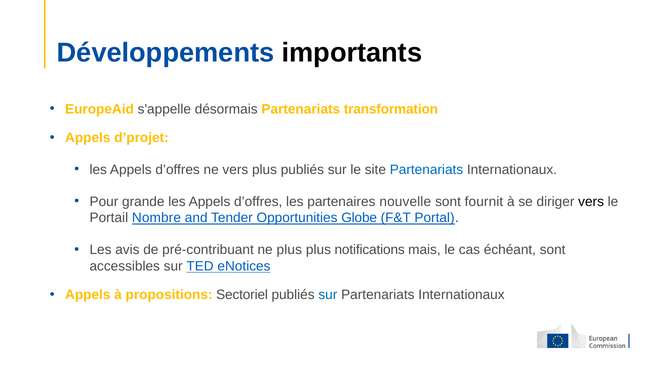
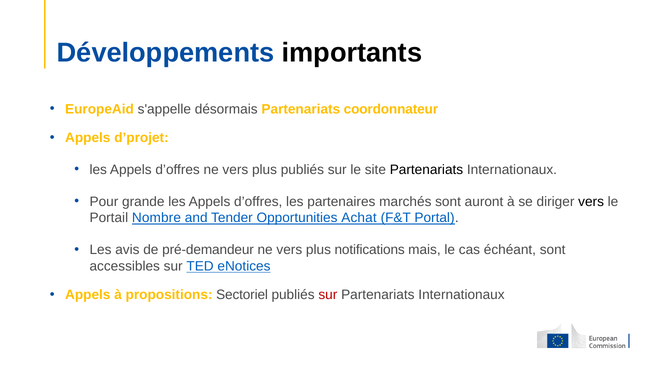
transformation: transformation -> coordonnateur (391, 109)
Partenariats colour: blue -> black (426, 170)
nouvelle: nouvelle -> marchés (405, 202)
fournit: fournit -> auront (484, 202)
Globe: Globe -> Achat (359, 218)
pré-contribuant: pré-contribuant -> pré-demandeur (208, 250)
plus: plus -> vers (289, 250)
sur colour: blue -> red (328, 295)
